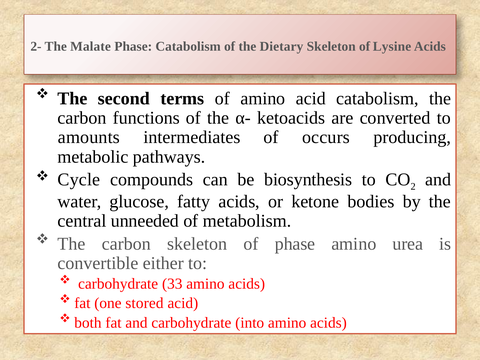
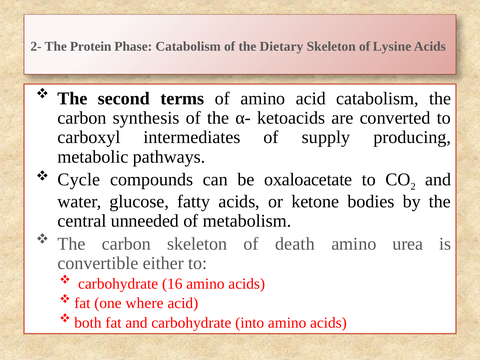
Malate: Malate -> Protein (91, 47)
functions: functions -> synthesis (146, 118)
amounts: amounts -> carboxyl (89, 137)
occurs: occurs -> supply (326, 137)
biosynthesis: biosynthesis -> oxaloacetate (308, 180)
of phase: phase -> death (295, 244)
33: 33 -> 16 (172, 284)
stored: stored -> where (144, 303)
